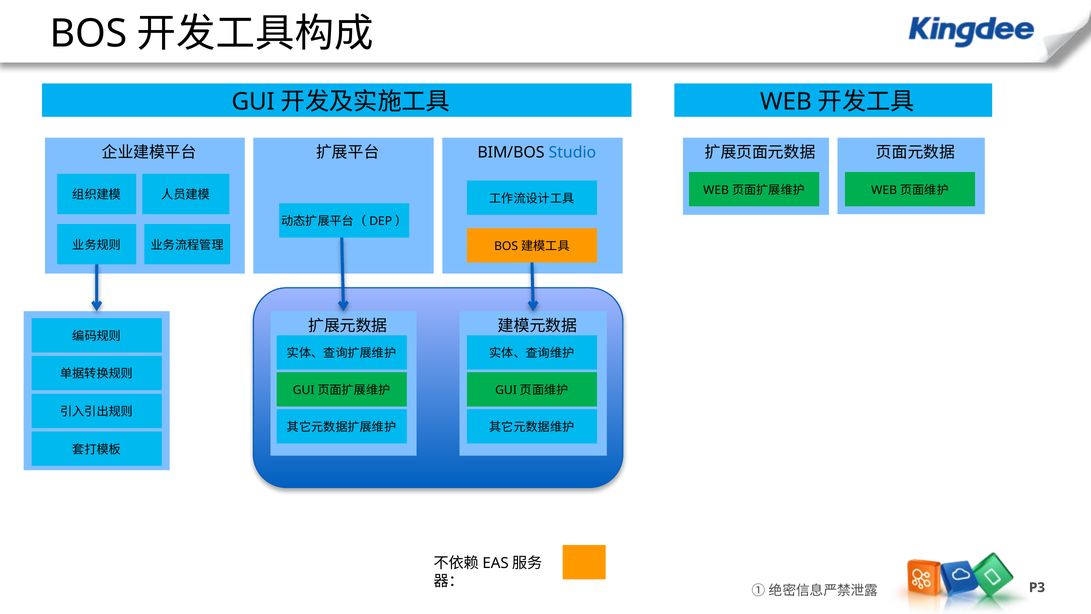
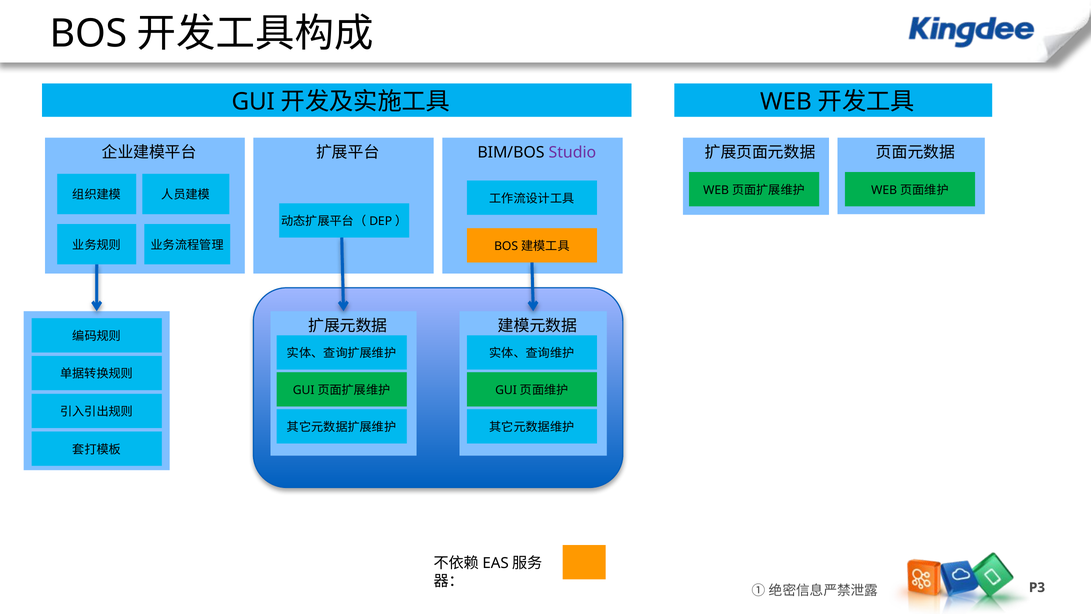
Studio colour: blue -> purple (572, 153)
